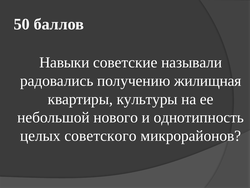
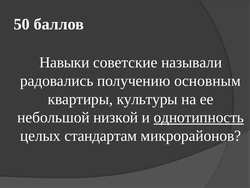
жилищная: жилищная -> основным (208, 81)
нового: нового -> низкой (116, 117)
однотипность underline: none -> present (199, 117)
советского: советского -> стандартам (101, 136)
